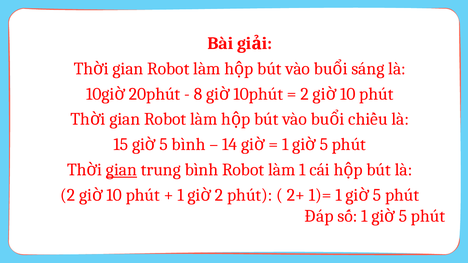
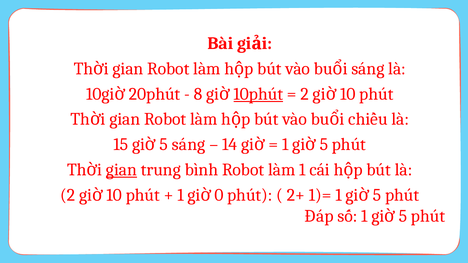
10phút underline: none -> present (258, 94)
5 bình: bình -> sáng (189, 145)
2: 2 -> 0 (219, 195)
